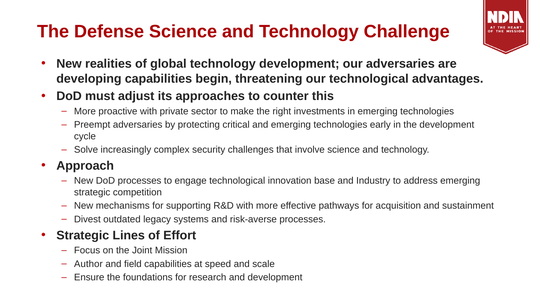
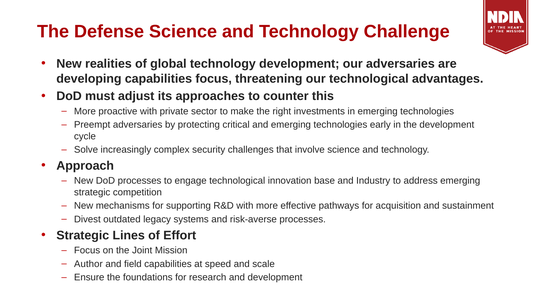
capabilities begin: begin -> focus (214, 79)
